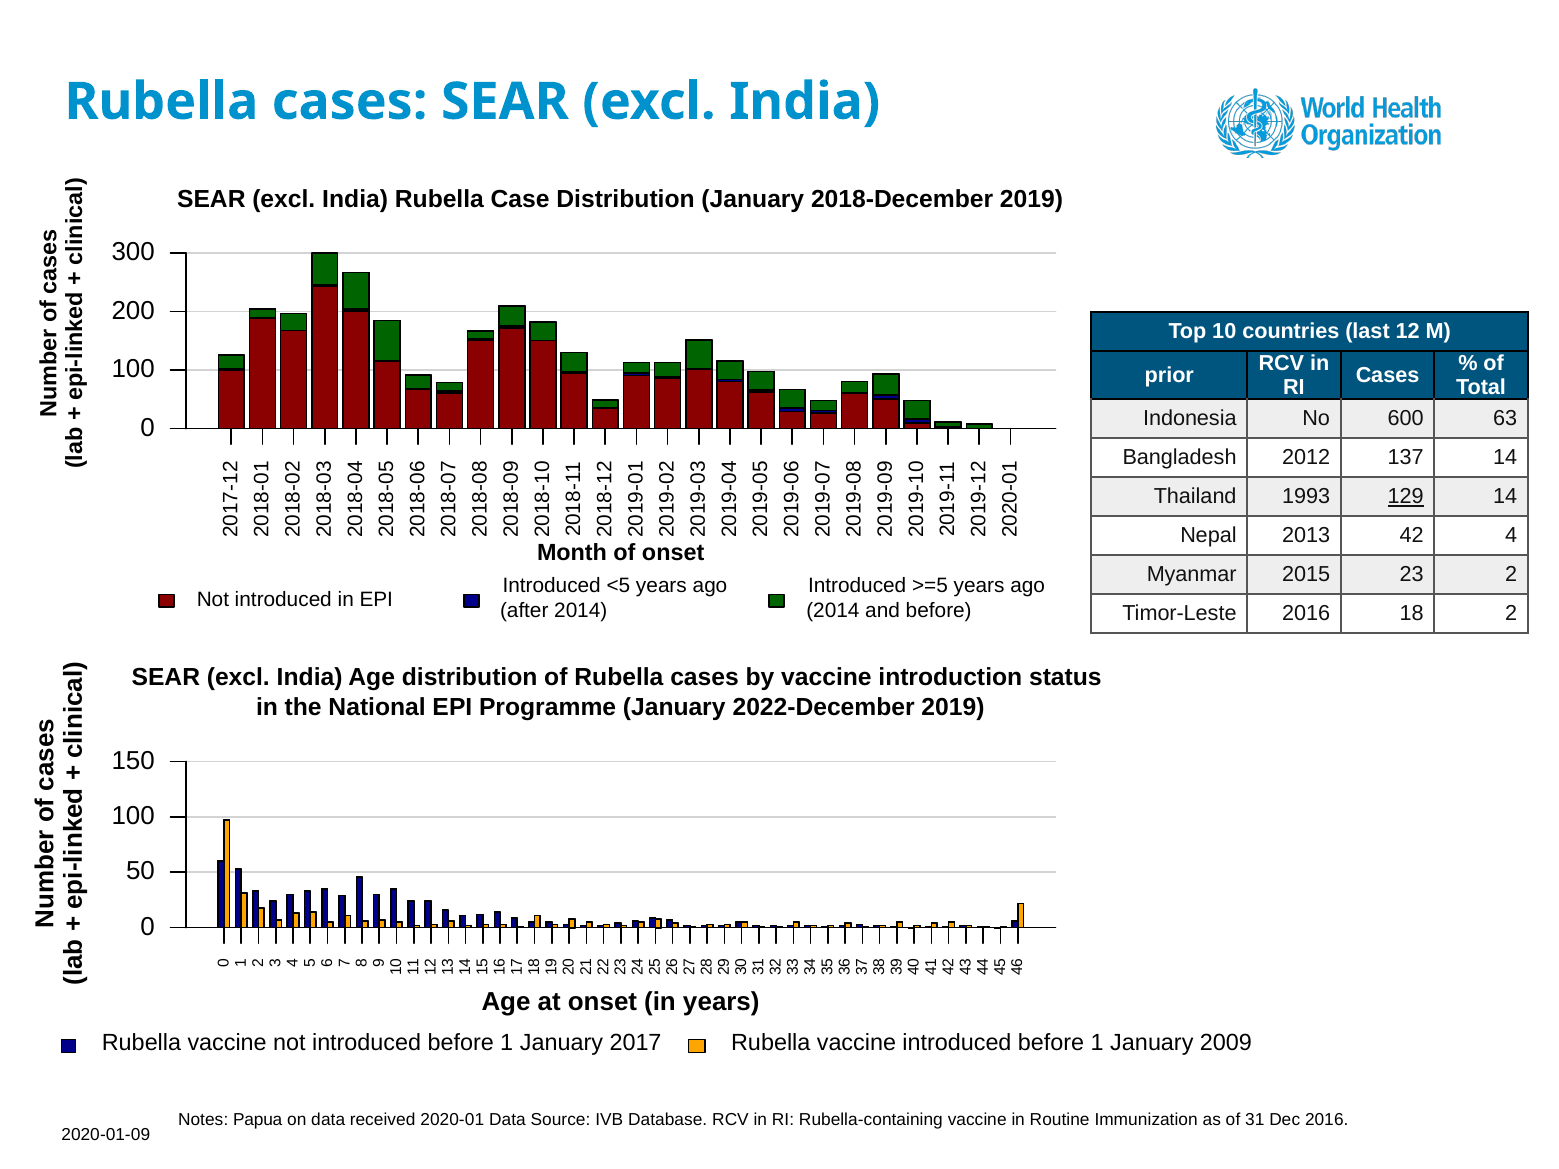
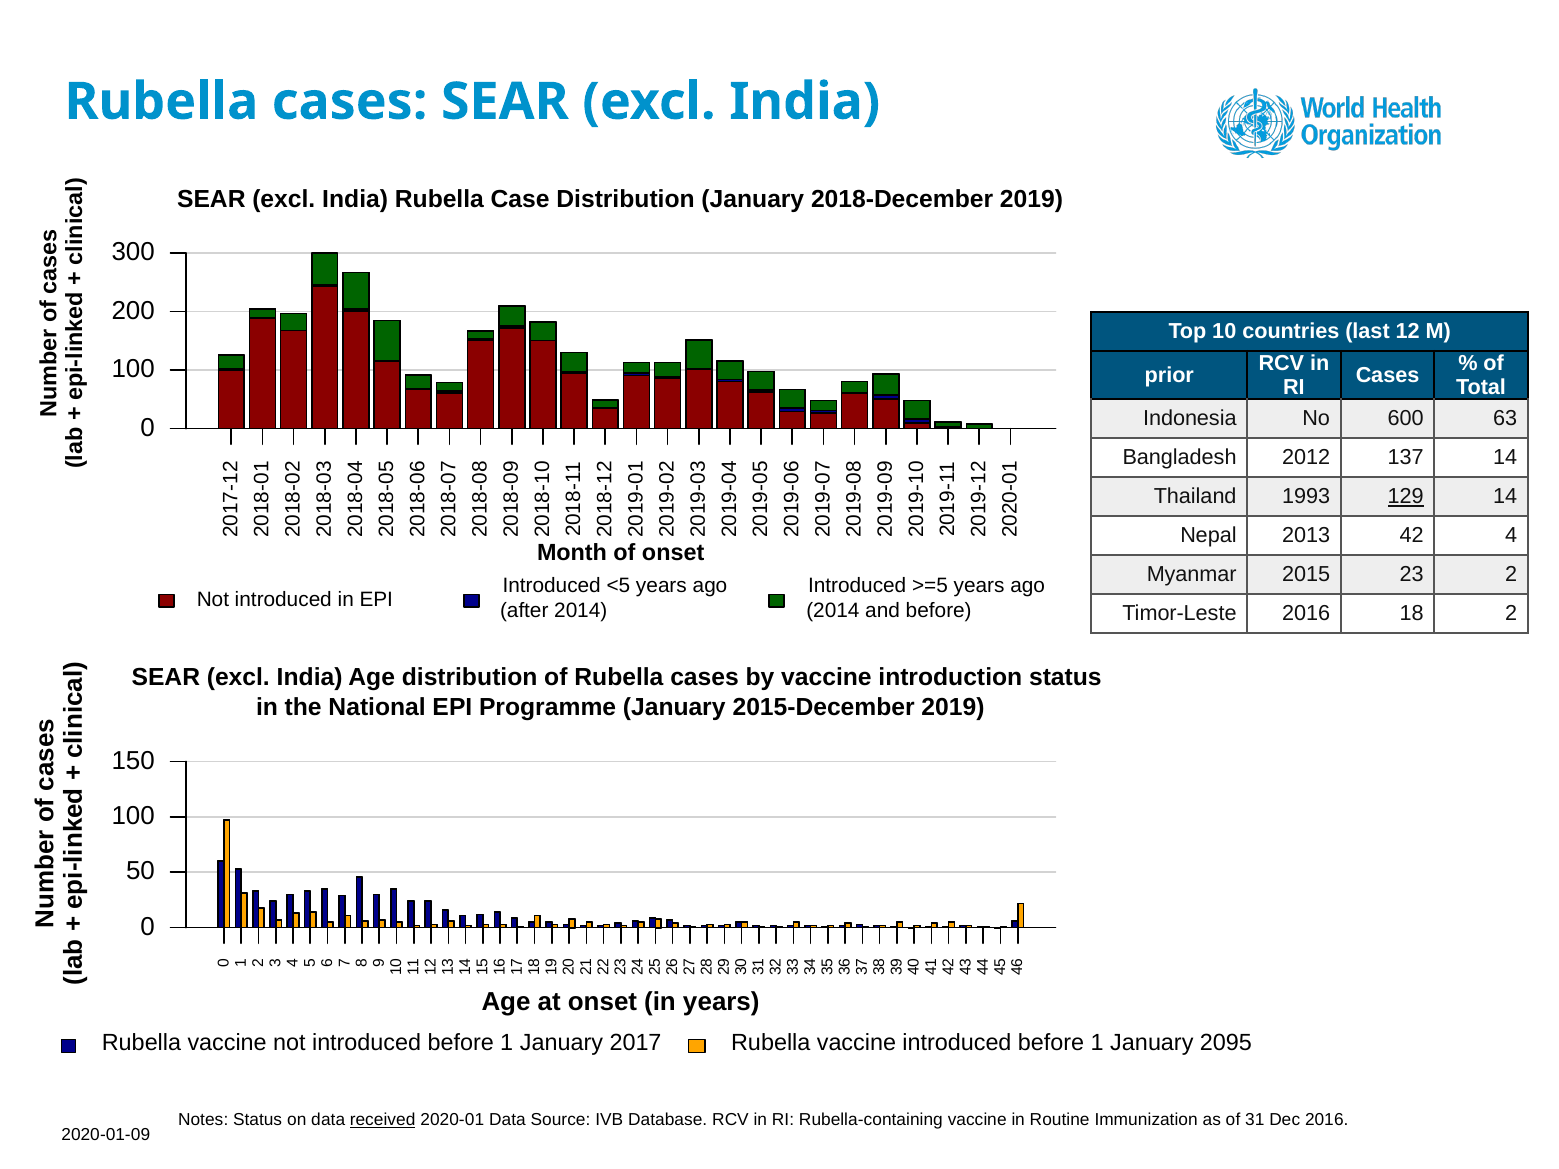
2022-December: 2022-December -> 2015-December (824, 707)
2009: 2009 -> 2095 (1226, 1043)
Notes Papua: Papua -> Status (258, 1120)
received underline: none -> present (383, 1120)
